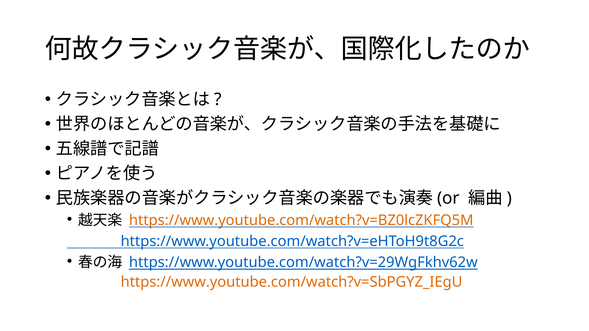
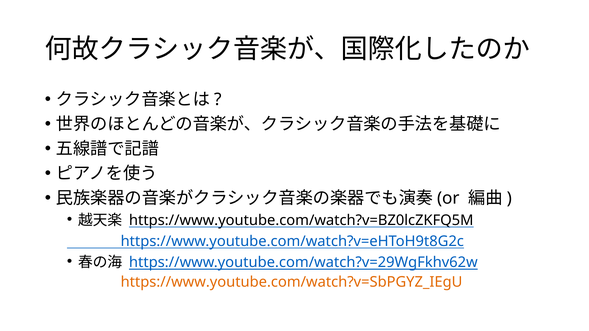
https://www.youtube.com/watch?v=BZ0lcZKFQ5M colour: orange -> black (301, 220)
